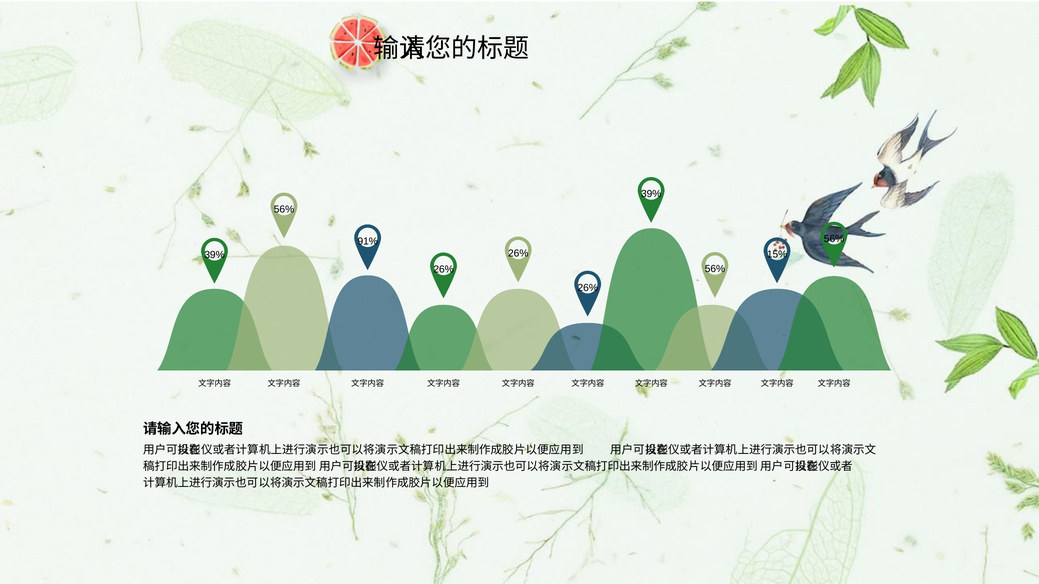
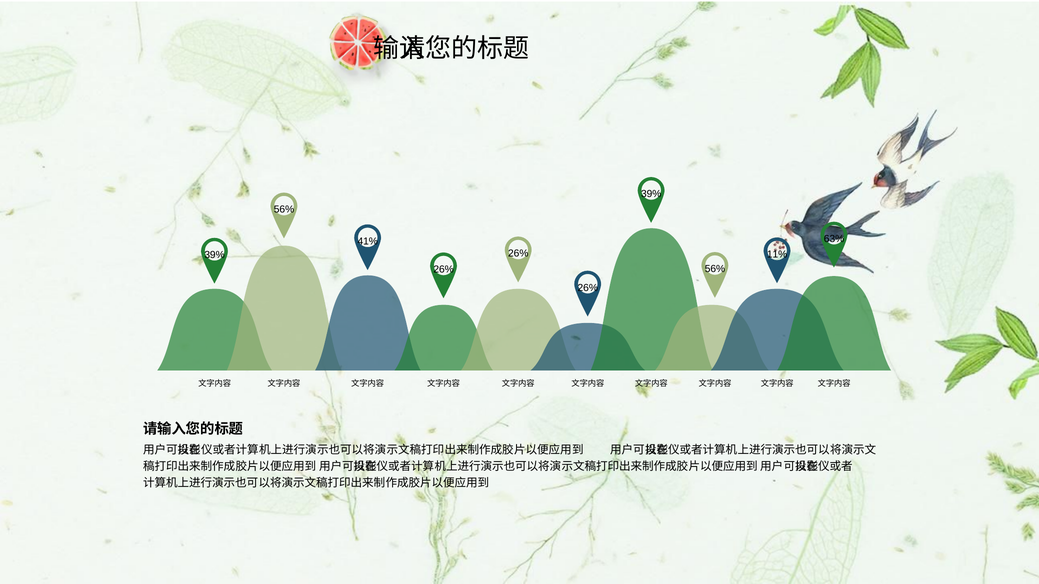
56%: 56% -> 63% (834, 239)
91%: 91% -> 41% (368, 242)
15%: 15% -> 11% (777, 255)
